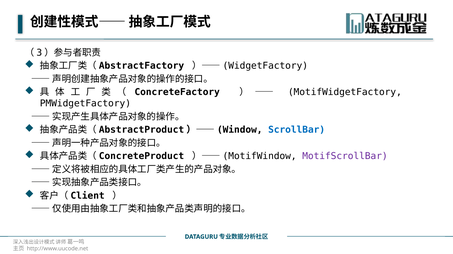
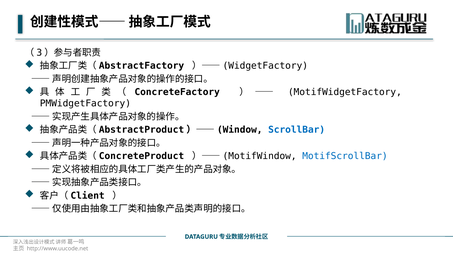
MotifScrollBar colour: purple -> blue (345, 157)
